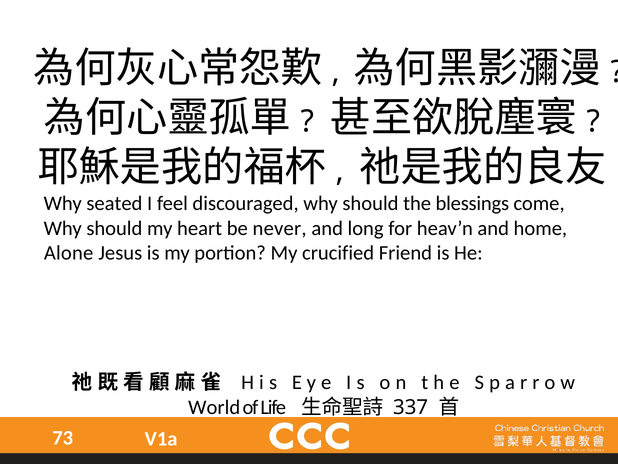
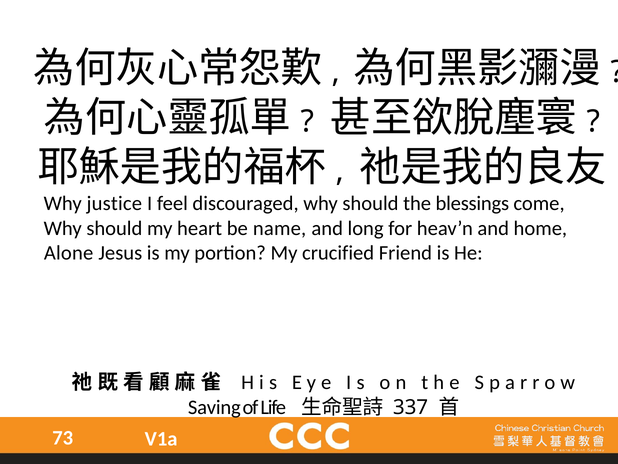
seated: seated -> justice (114, 203)
never: never -> name (280, 228)
World: World -> Saving (214, 407)
